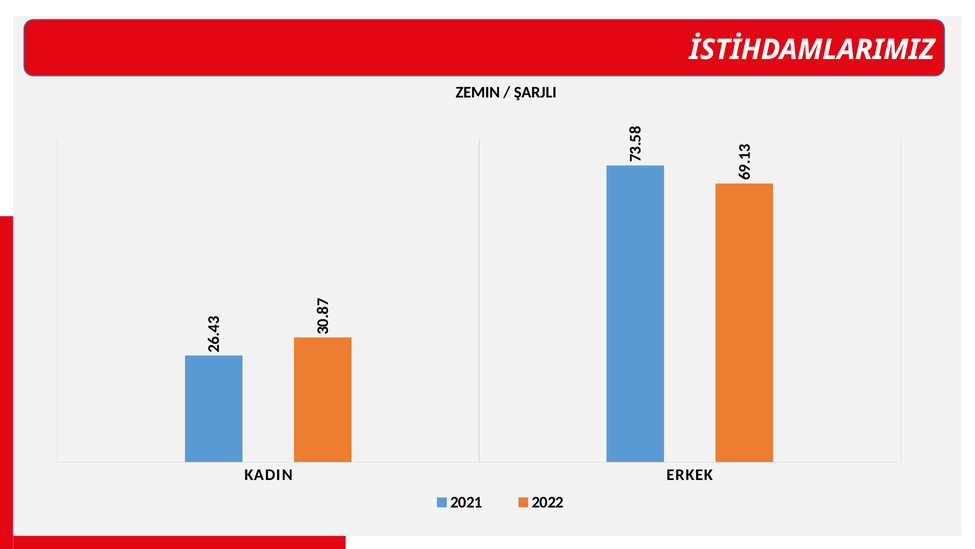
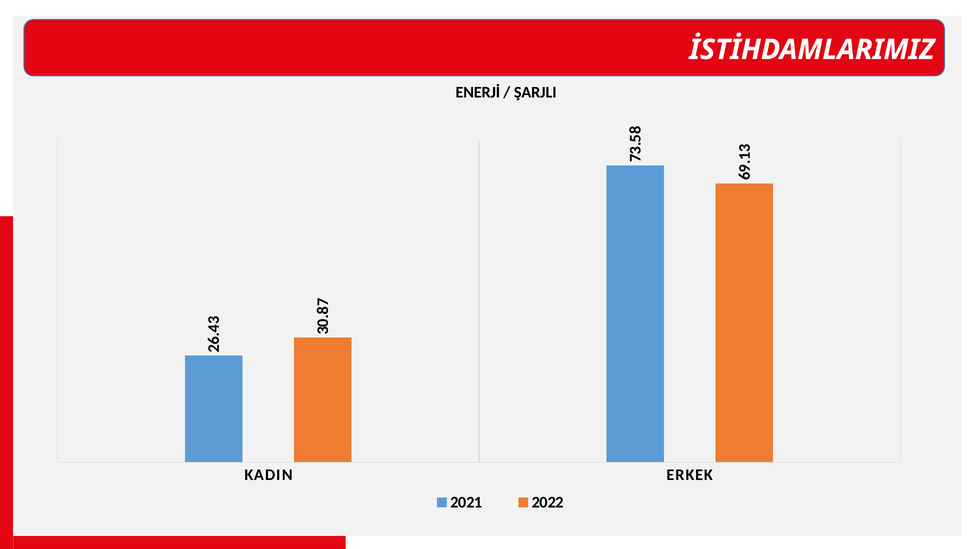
ZEMIN: ZEMIN -> ENERJİ (478, 92)
